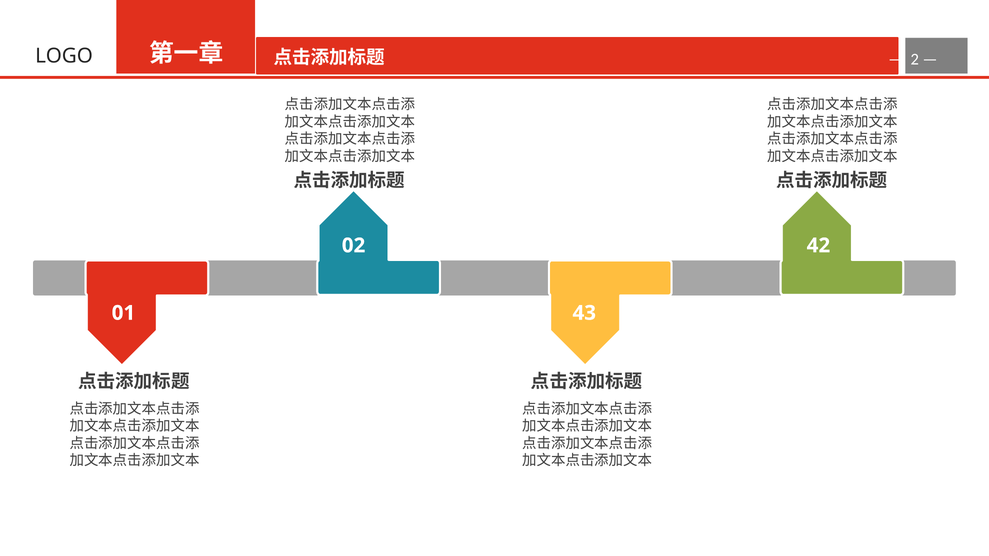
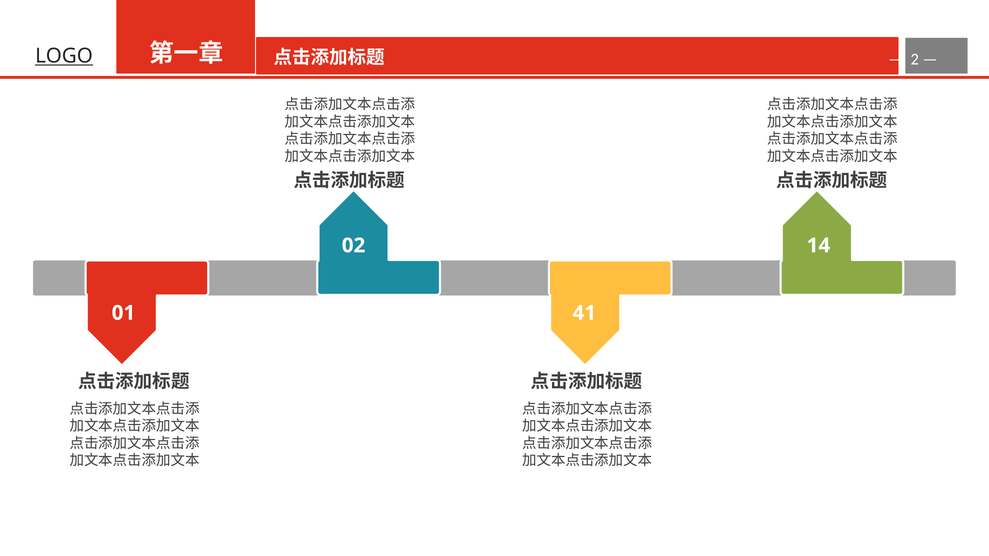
LOGO underline: none -> present (64, 56)
42: 42 -> 14 (818, 246)
43: 43 -> 41 (584, 313)
